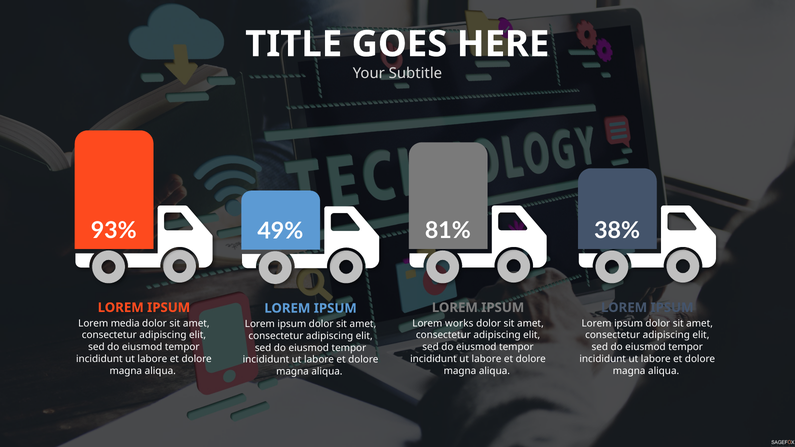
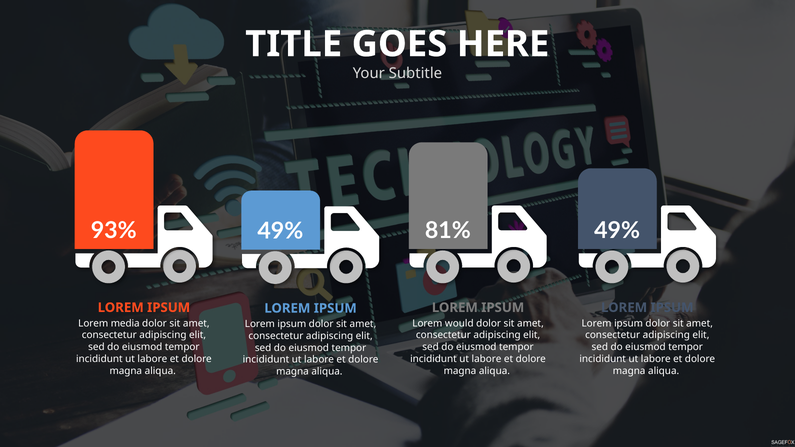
38%: 38% -> 49% (617, 231)
works: works -> would (459, 323)
